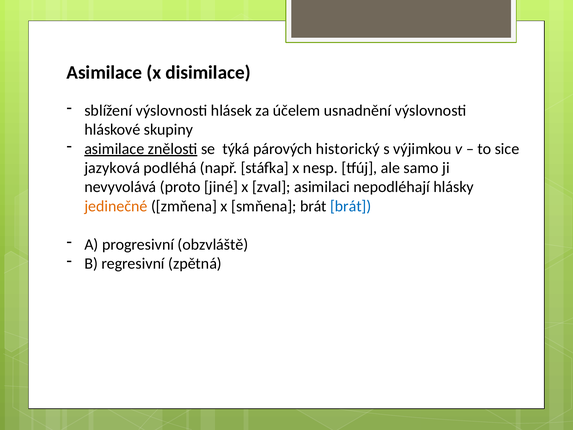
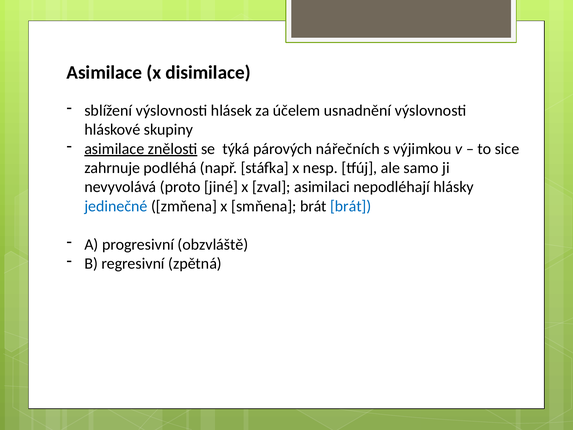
historický: historický -> nářečních (348, 149)
jazyková: jazyková -> zahrnuje (112, 168)
jedinečné colour: orange -> blue (116, 206)
